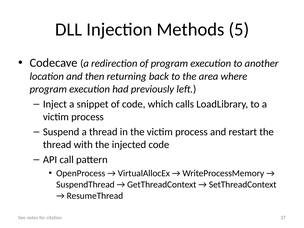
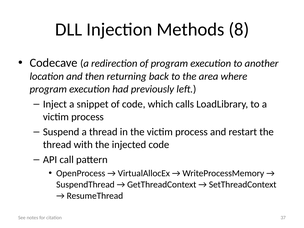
5: 5 -> 8 (239, 29)
